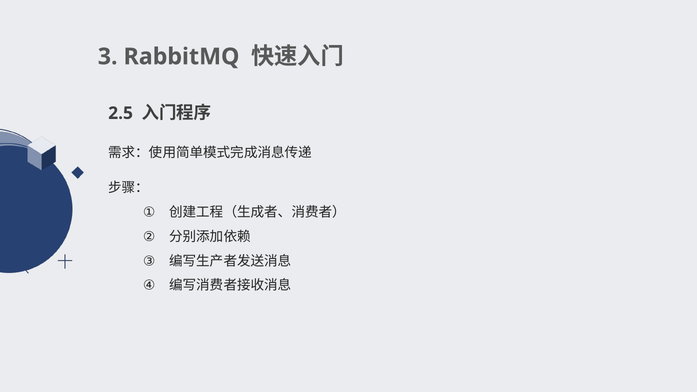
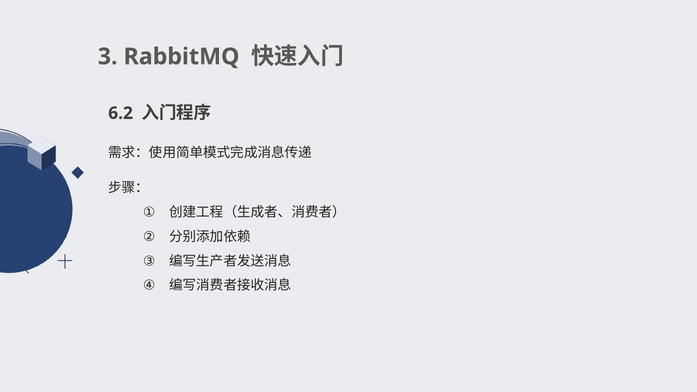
2.5: 2.5 -> 6.2 (121, 113)
